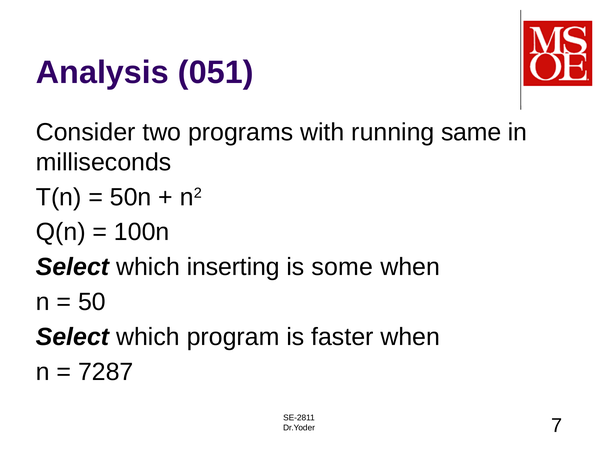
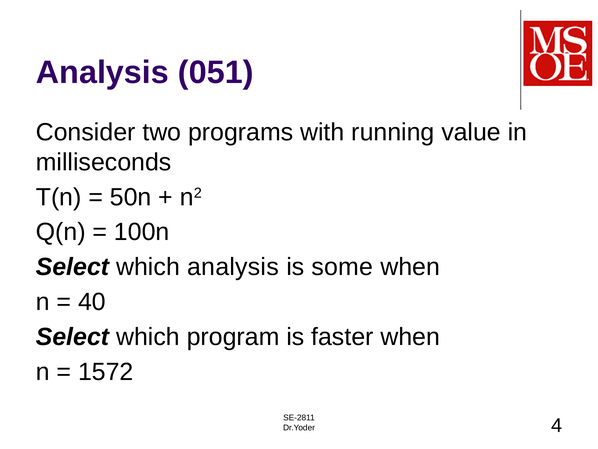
same: same -> value (471, 132)
which inserting: inserting -> analysis (233, 267)
50: 50 -> 40 (92, 302)
7287: 7287 -> 1572 (106, 371)
7: 7 -> 4 (557, 425)
